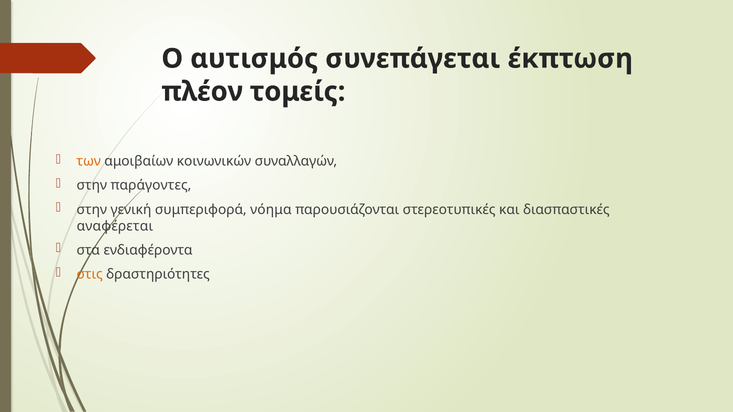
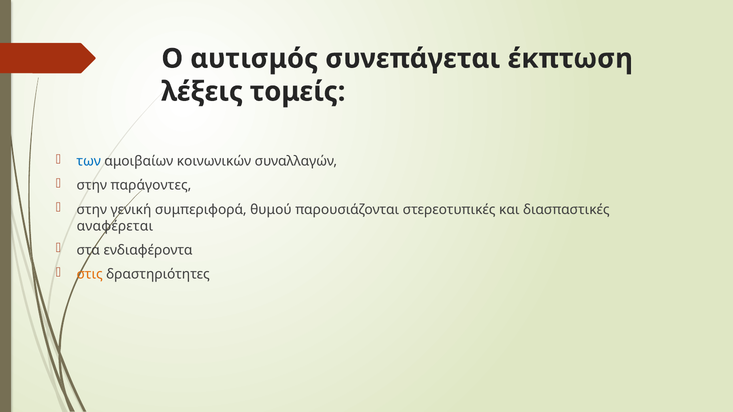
πλέον: πλέον -> λέξεις (202, 92)
των colour: orange -> blue (89, 161)
νόημα: νόημα -> θυμού (271, 210)
